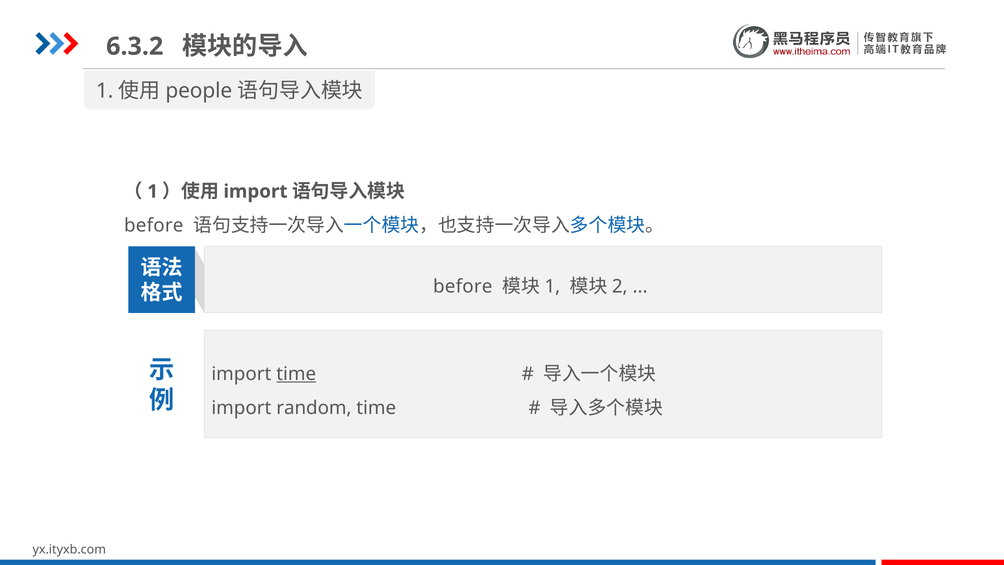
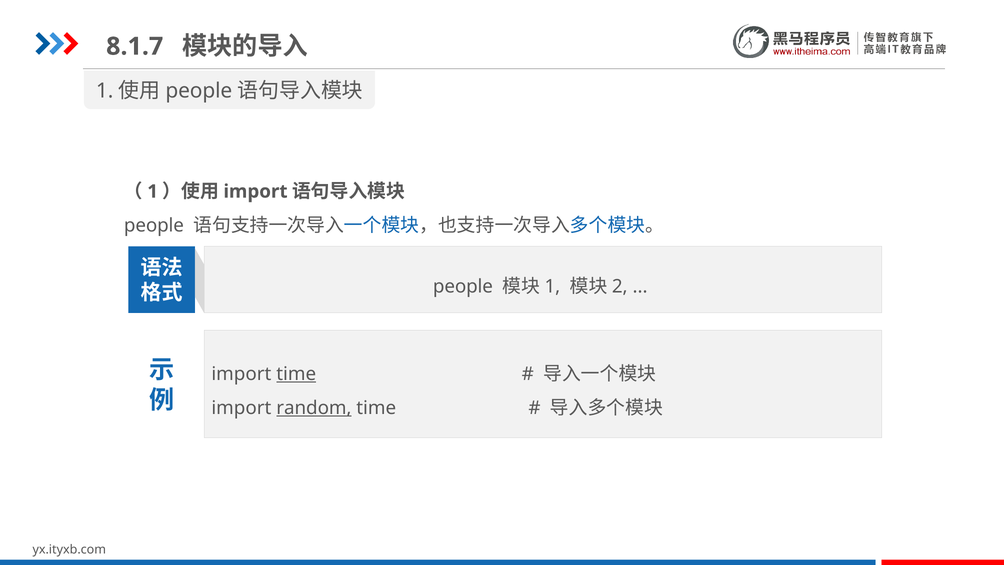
6.3.2: 6.3.2 -> 8.1.7 (135, 46)
before: before -> people (154, 225)
before: before -> people (463, 287)
random underline: none -> present (314, 408)
